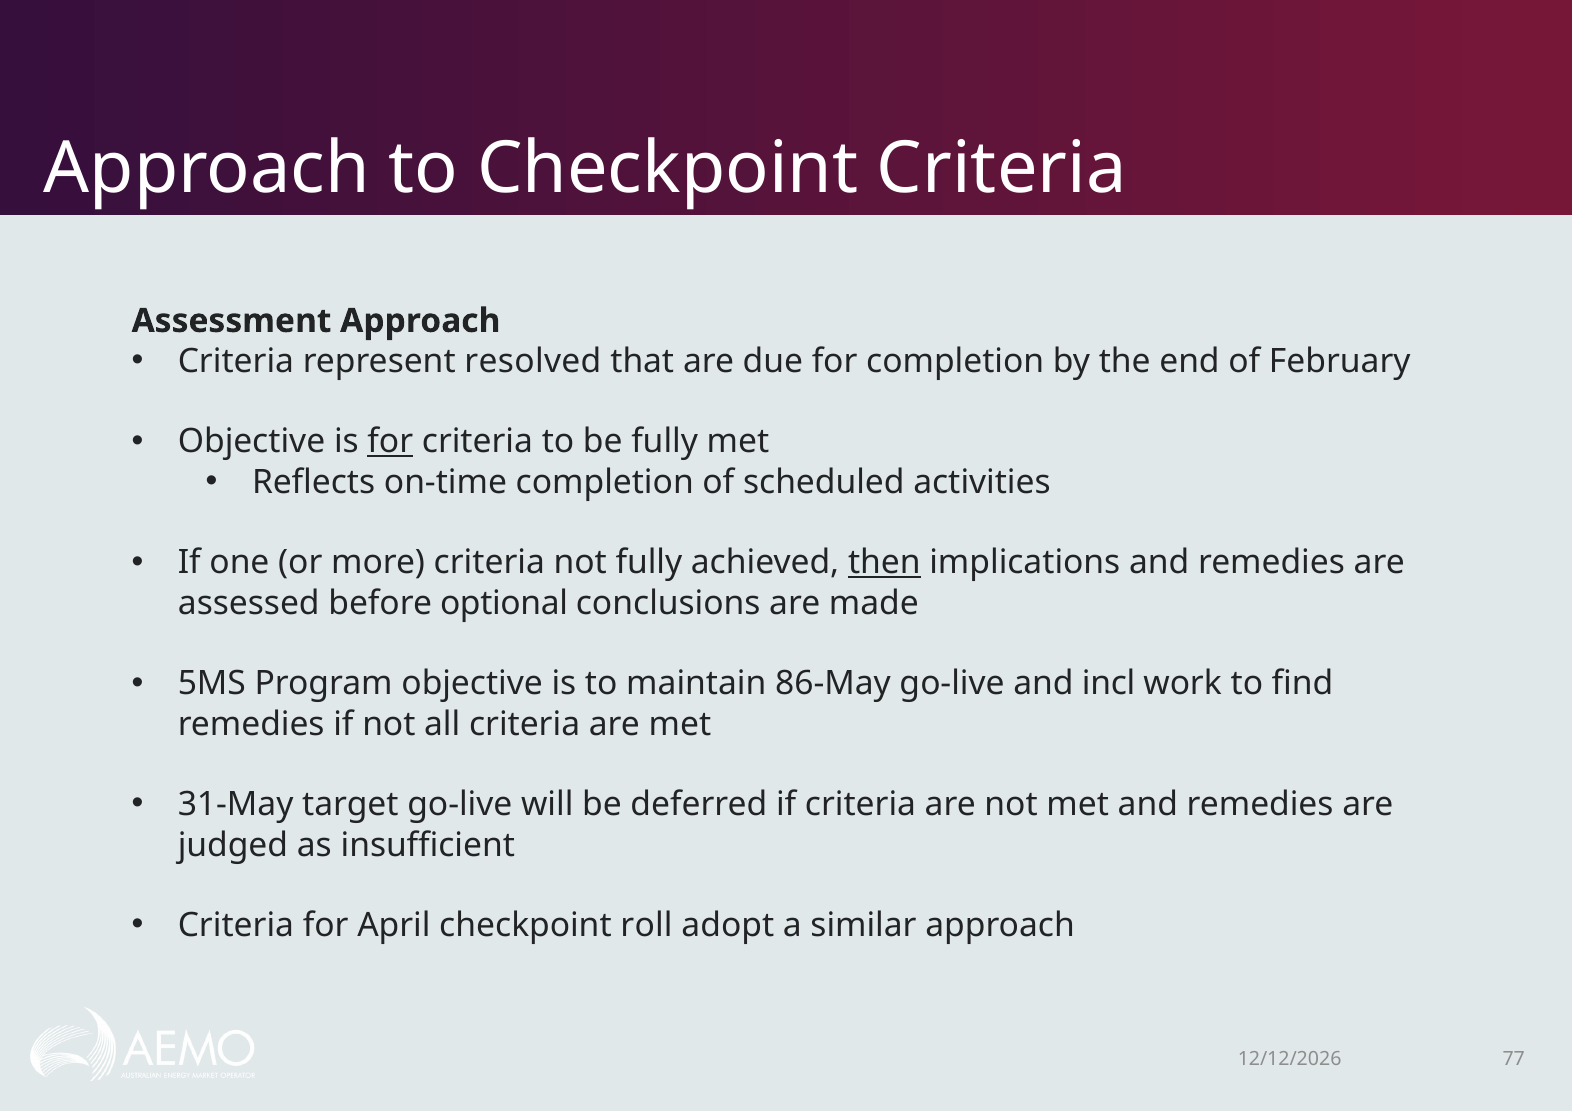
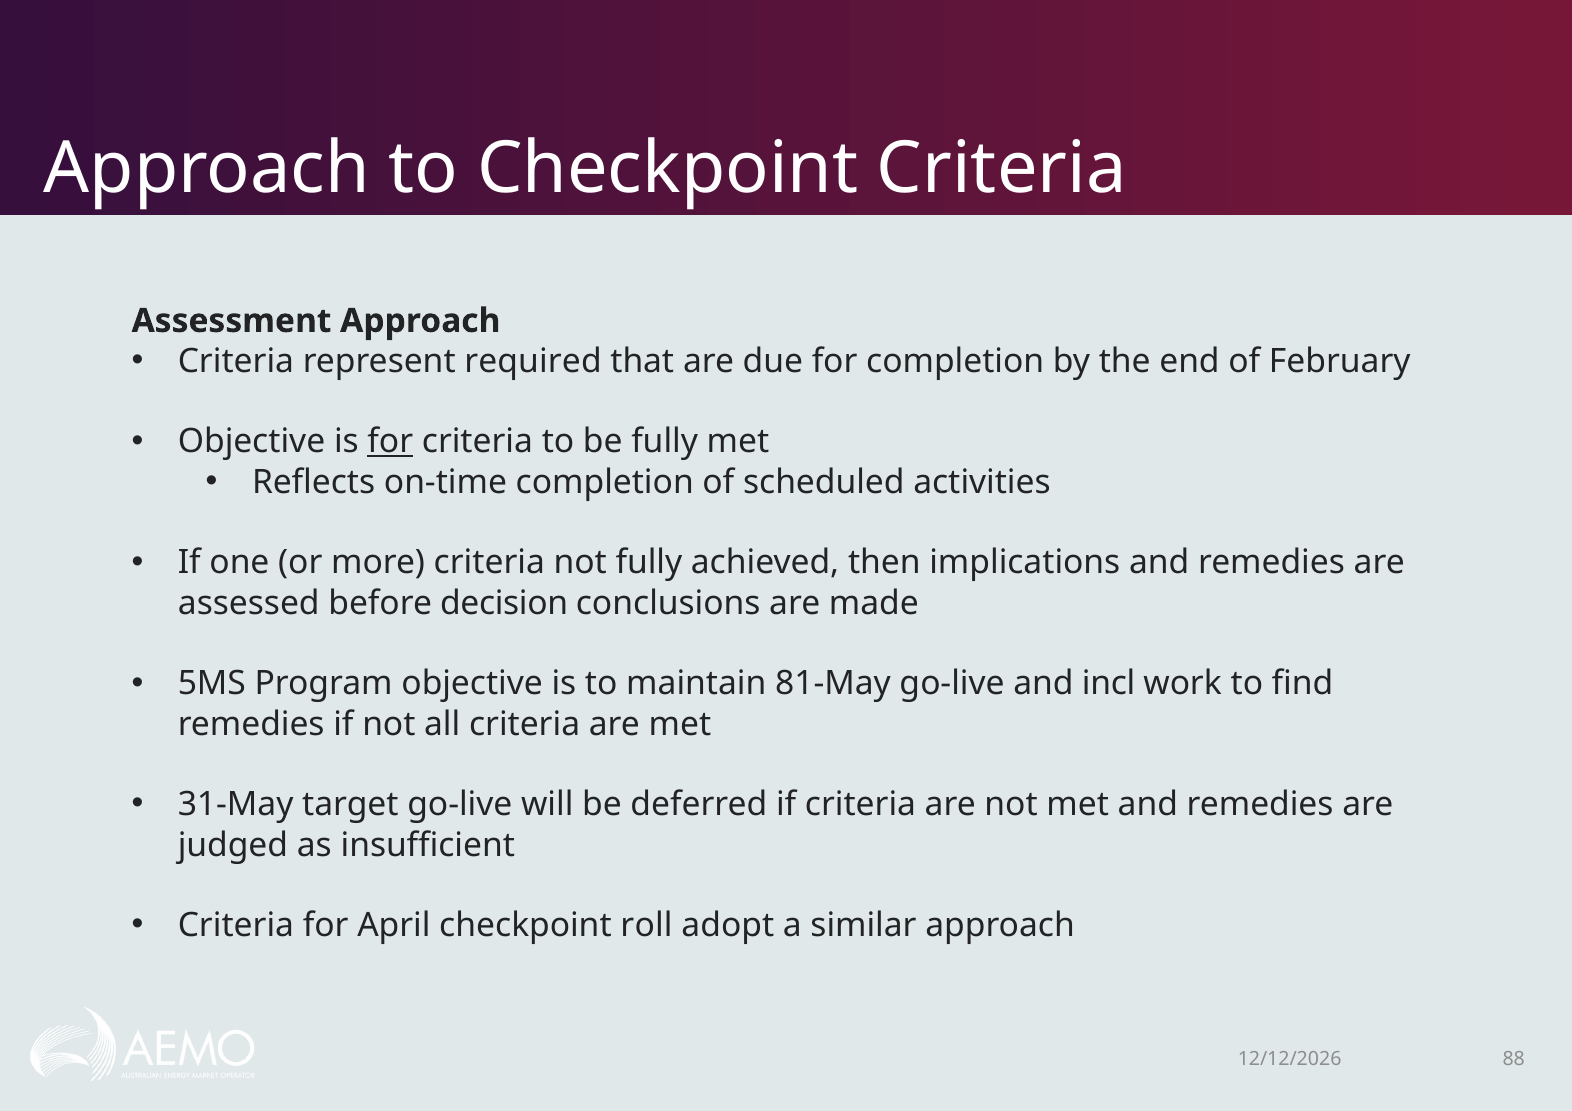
resolved: resolved -> required (533, 361)
then underline: present -> none (884, 563)
optional: optional -> decision (504, 603)
86-May: 86-May -> 81-May (833, 684)
77: 77 -> 88 (1514, 1060)
